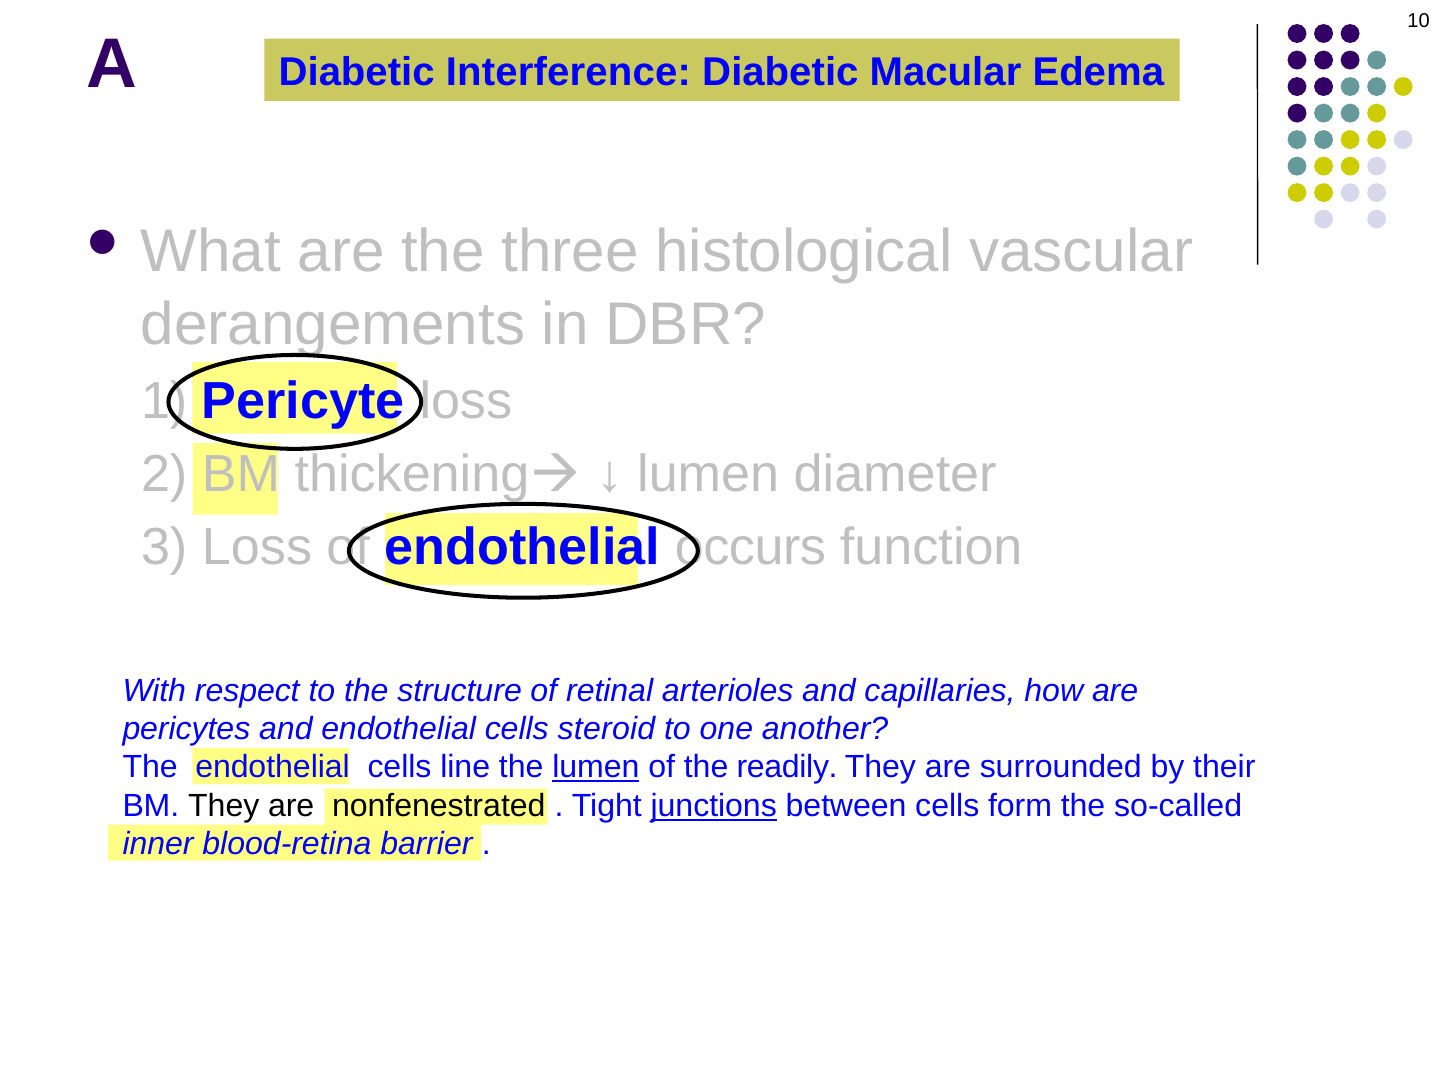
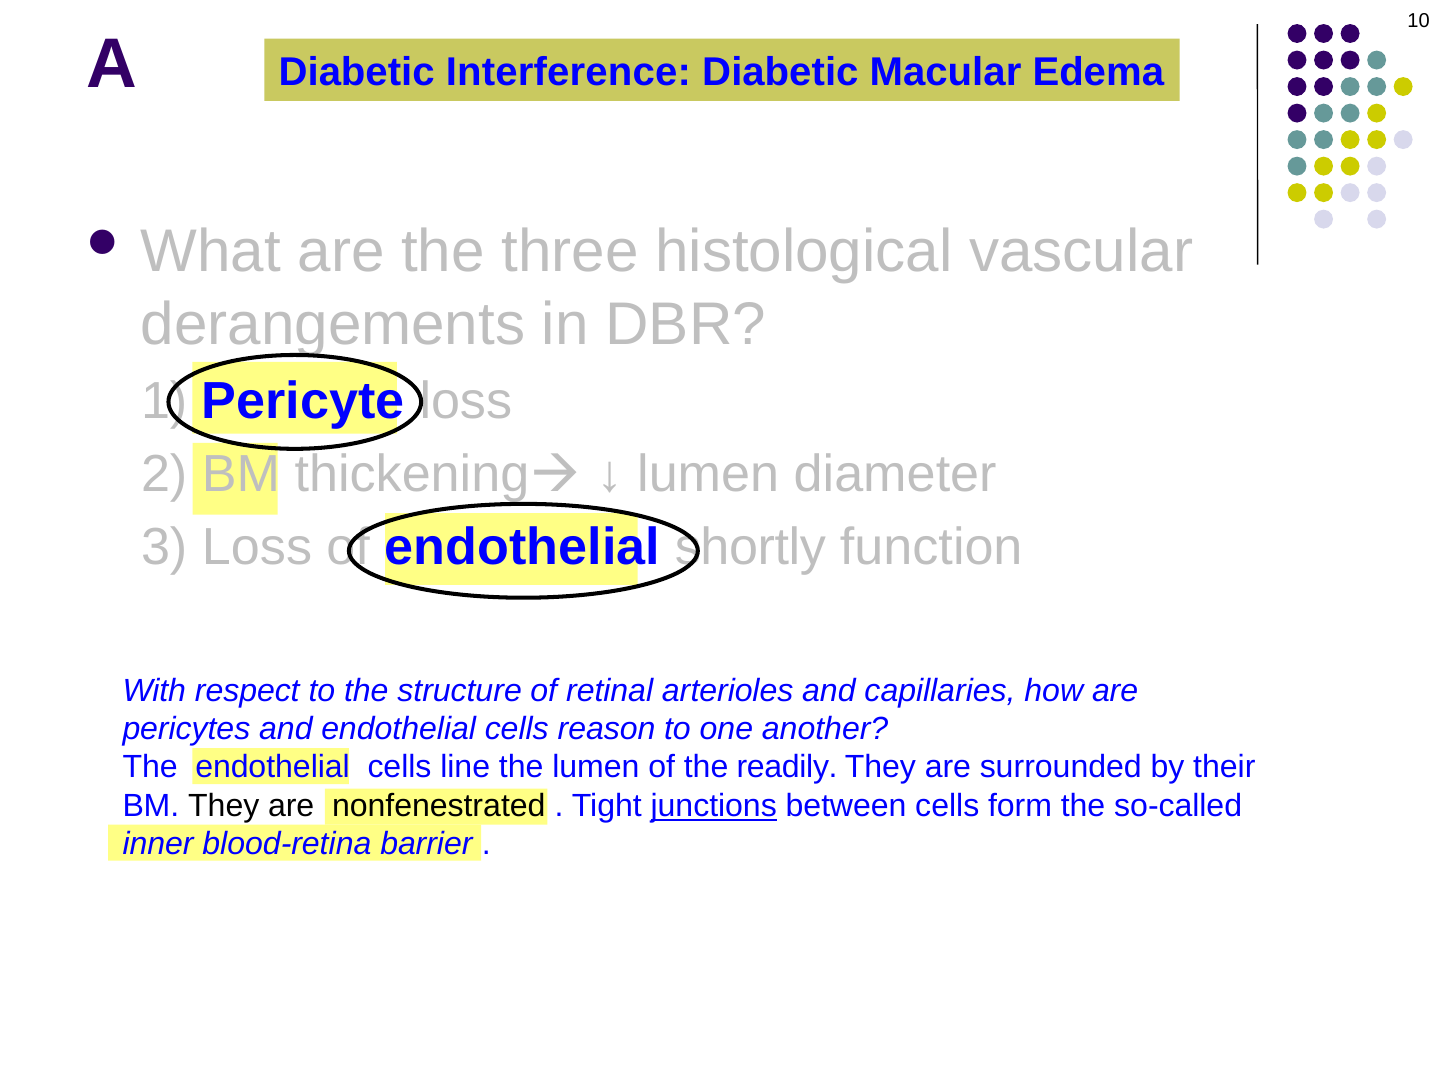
occurs: occurs -> shortly (750, 547)
steroid: steroid -> reason (607, 729)
lumen underline: present -> none (596, 767)
